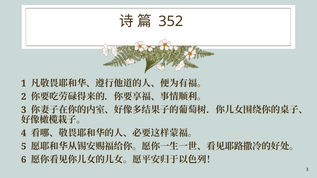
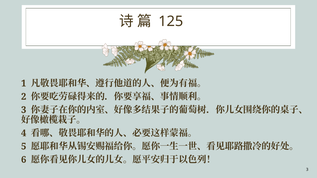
352: 352 -> 125 (171, 21)
